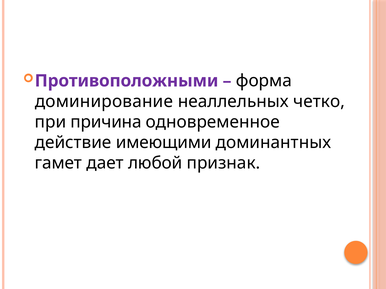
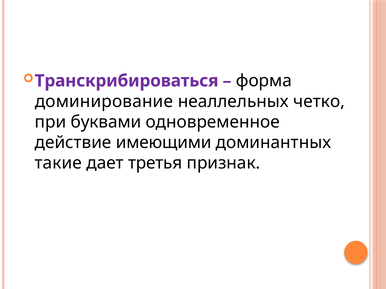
Противоположными: Противоположными -> Транскрибироваться (127, 81)
причина: причина -> буквами (106, 122)
гамет: гамет -> такие (58, 163)
любой: любой -> третья (155, 163)
